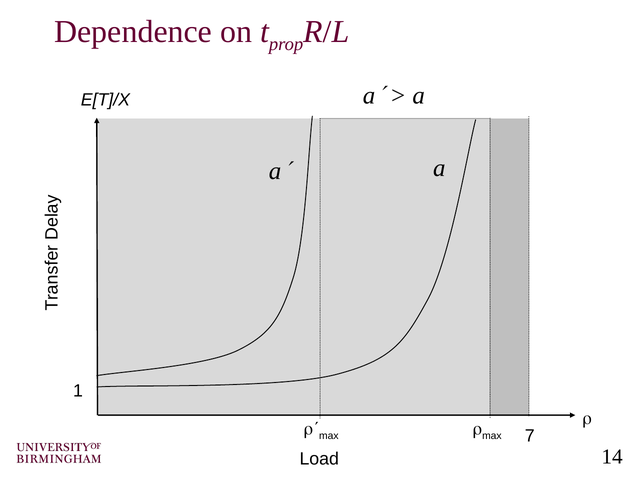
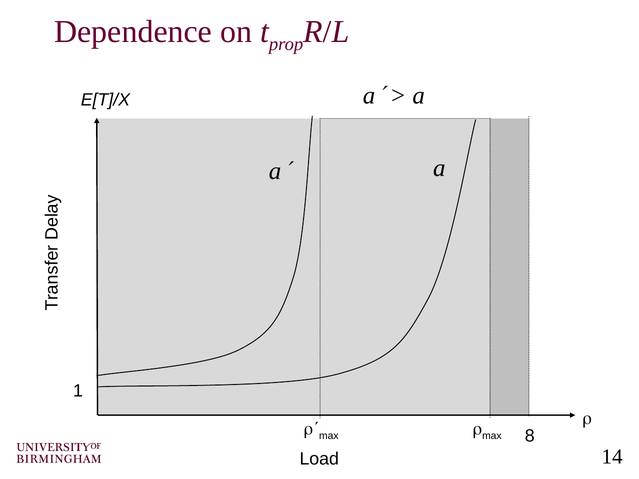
7: 7 -> 8 (530, 436)
